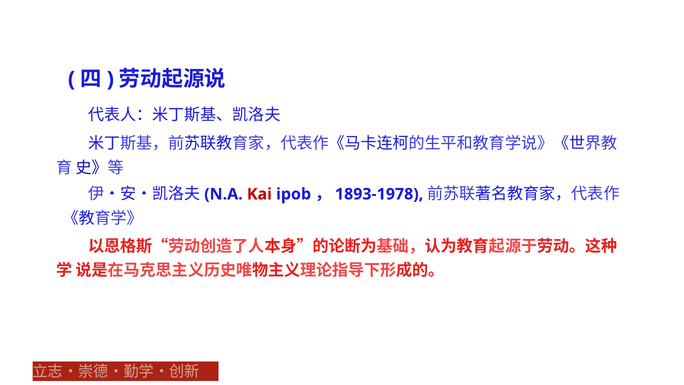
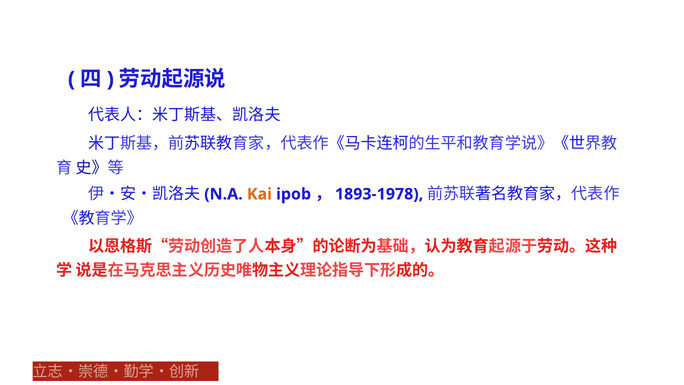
Kai colour: red -> orange (259, 194)
